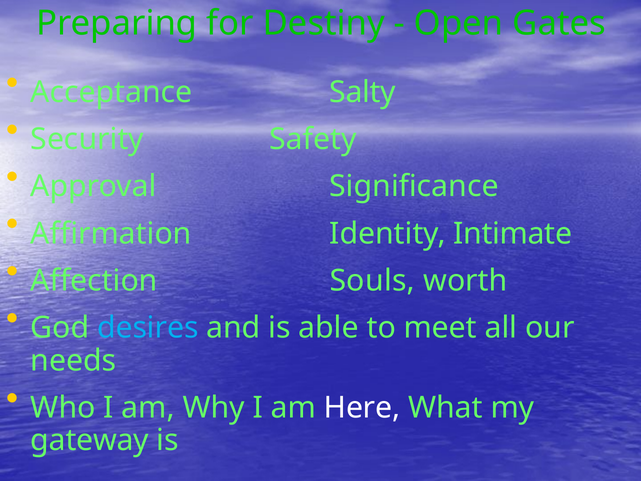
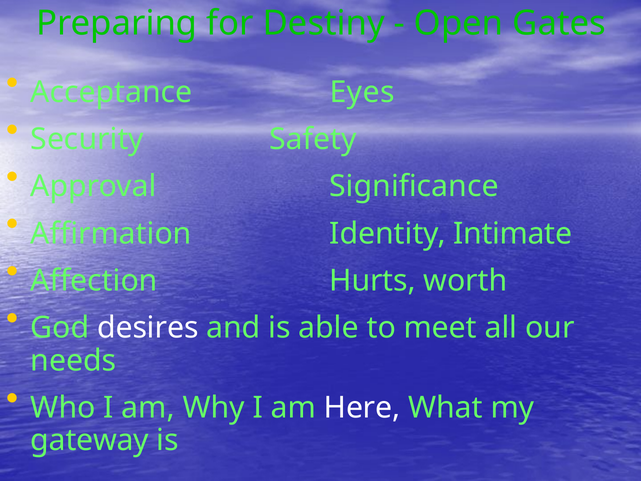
Salty: Salty -> Eyes (362, 92)
Souls: Souls -> Hurts (373, 281)
desires colour: light blue -> white (148, 328)
